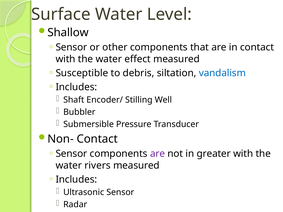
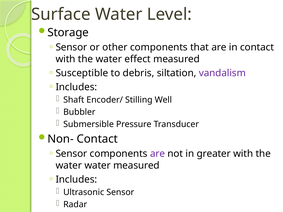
Shallow: Shallow -> Storage (68, 33)
vandalism colour: blue -> purple (222, 73)
water rivers: rivers -> water (98, 166)
